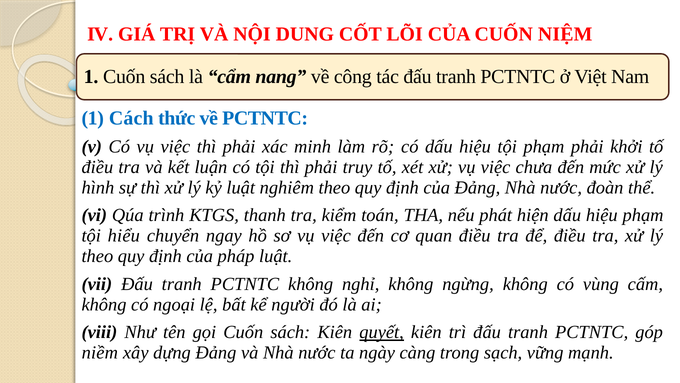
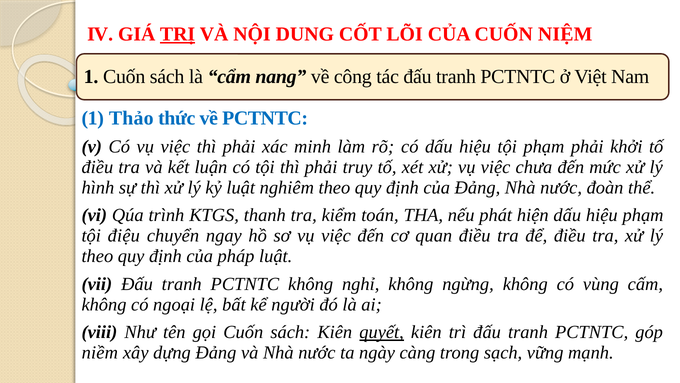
TRỊ underline: none -> present (178, 34)
Cách: Cách -> Thảo (131, 118)
hiểu: hiểu -> điệu (124, 236)
